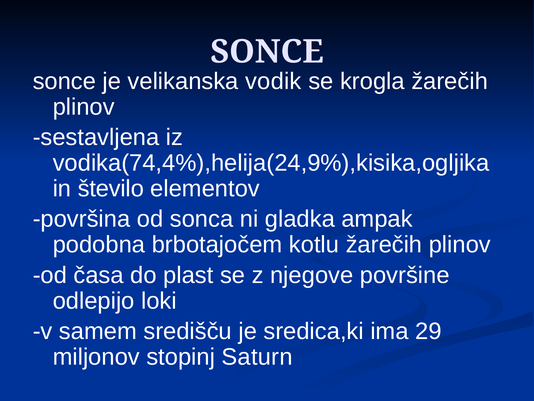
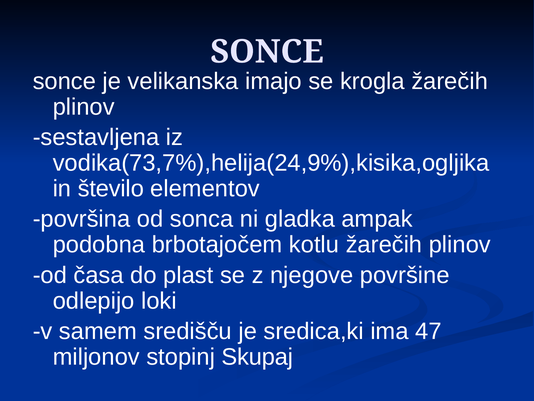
vodik: vodik -> imajo (273, 81)
vodika(74,4%),helija(24,9%),kisika,ogljika: vodika(74,4%),helija(24,9%),kisika,ogljika -> vodika(73,7%),helija(24,9%),kisika,ogljika (271, 163)
29: 29 -> 47 (428, 331)
Saturn: Saturn -> Skupaj (257, 357)
